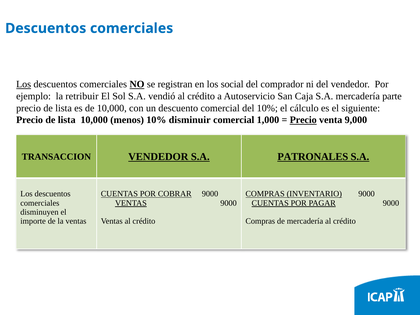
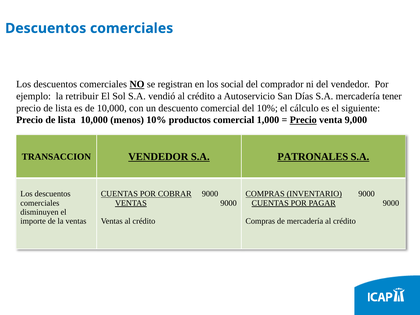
Los underline: present -> none (24, 84)
Caja: Caja -> Días (304, 96)
parte: parte -> tener (392, 96)
disminuir: disminuir -> productos (190, 120)
